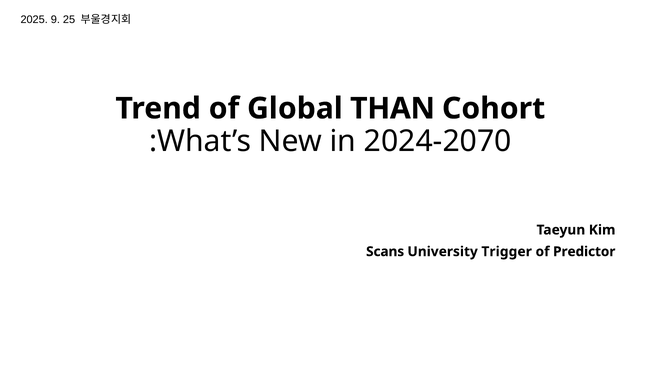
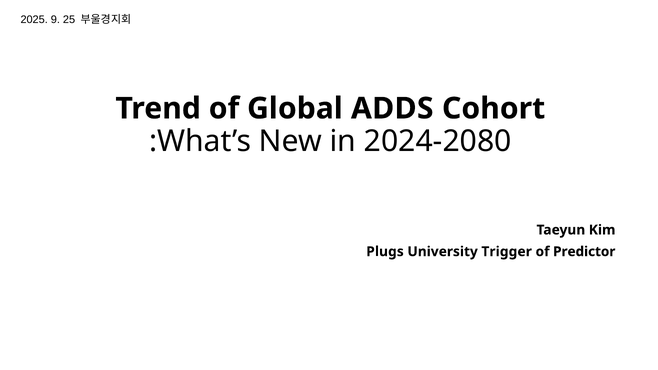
THAN: THAN -> ADDS (392, 109)
2024-2070: 2024-2070 -> 2024-2080 (438, 141)
Scans: Scans -> Plugs (385, 252)
